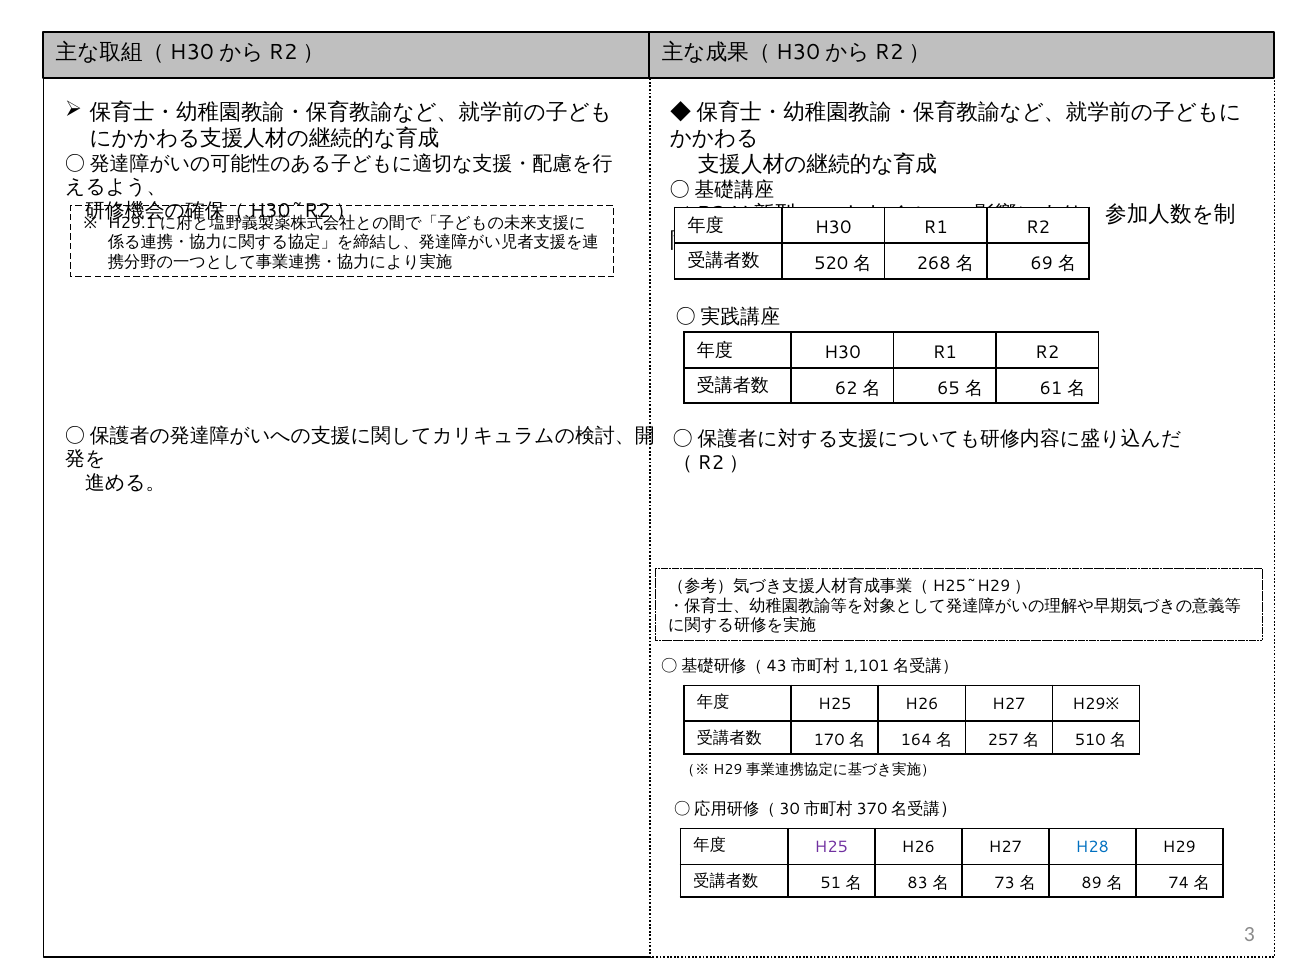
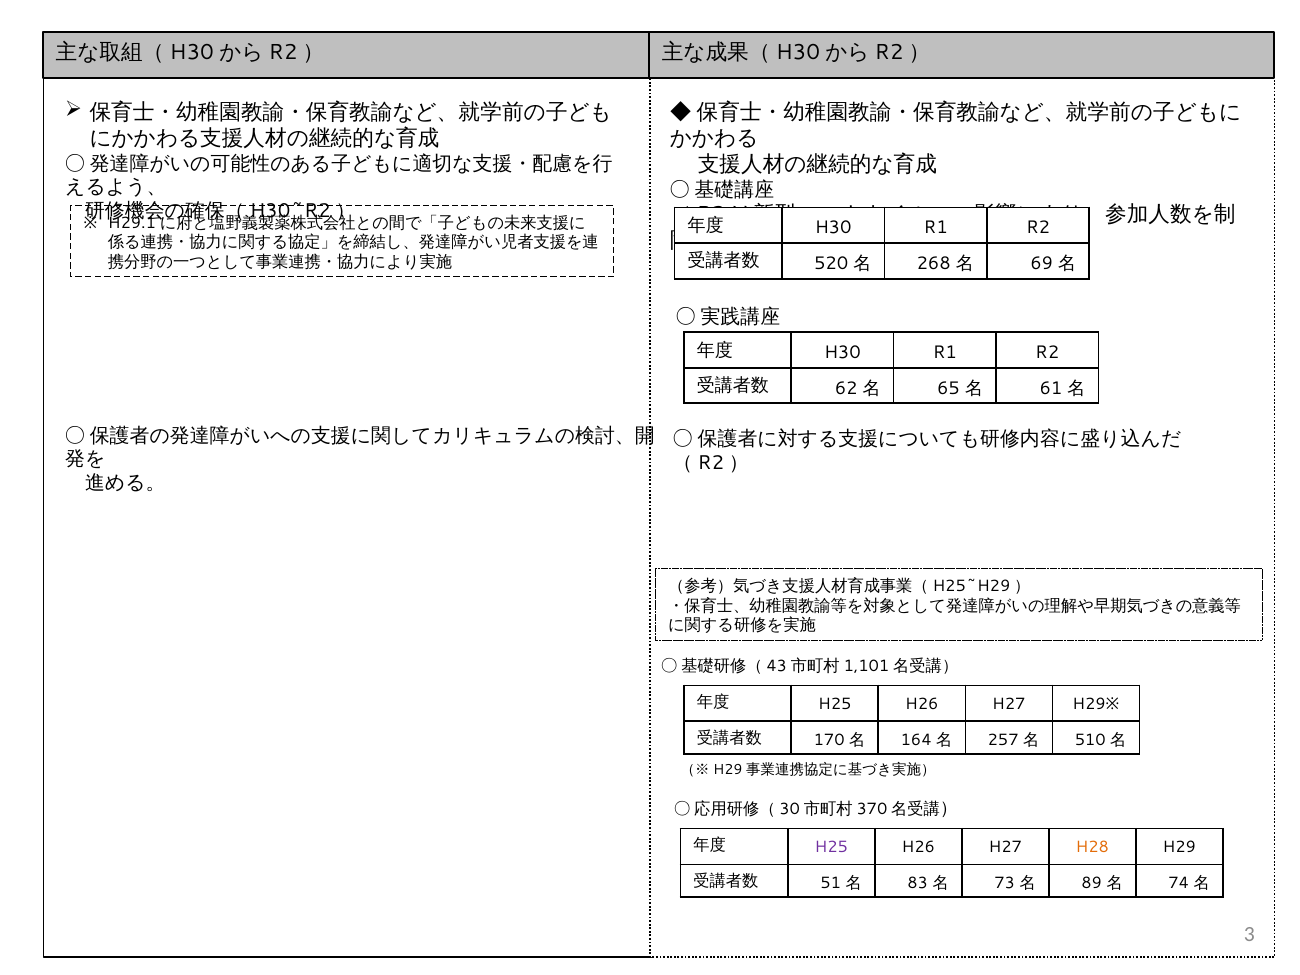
H28 colour: blue -> orange (1092, 848)
